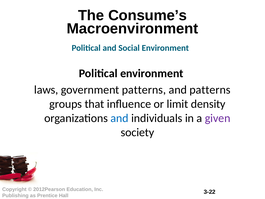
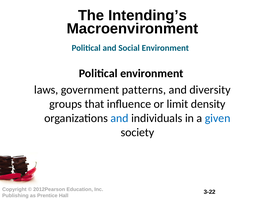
Consume’s: Consume’s -> Intending’s (148, 15)
and patterns: patterns -> diversity (210, 90)
given colour: purple -> blue (218, 118)
